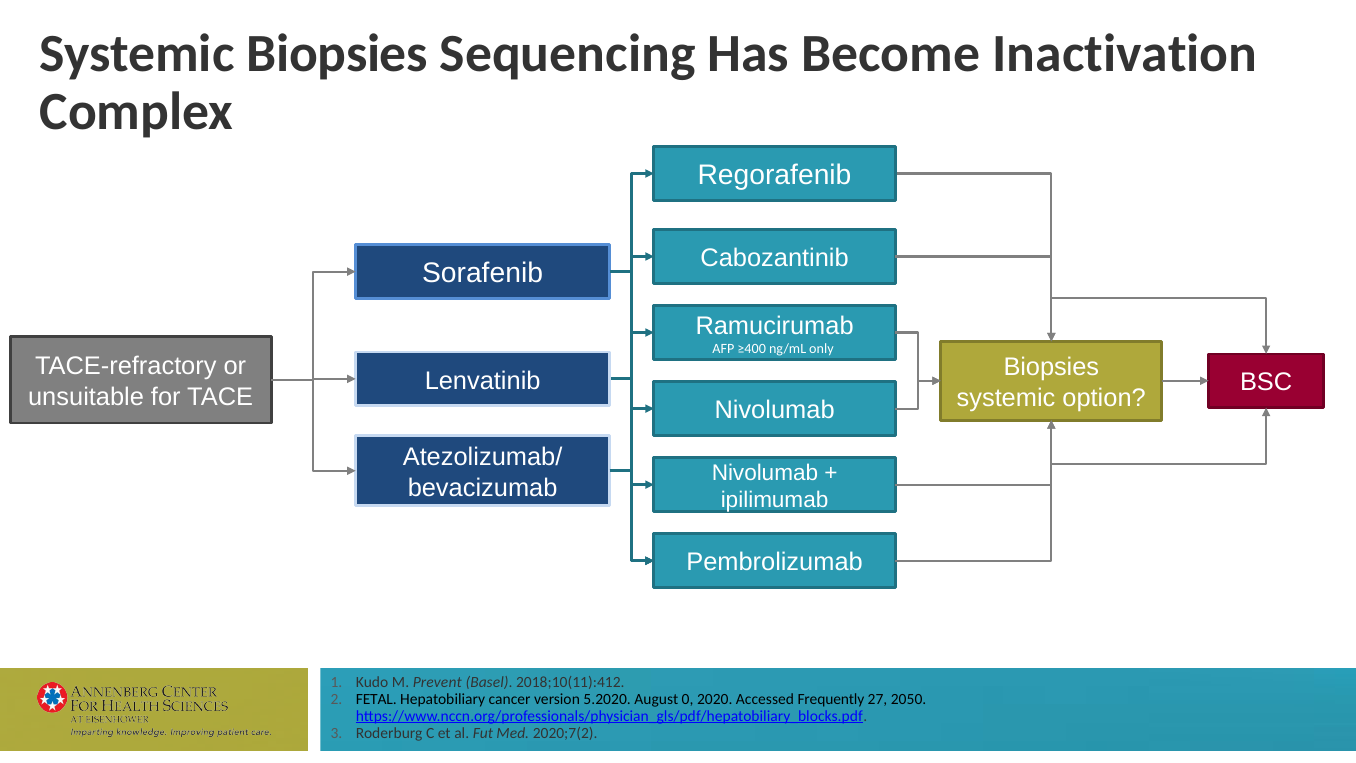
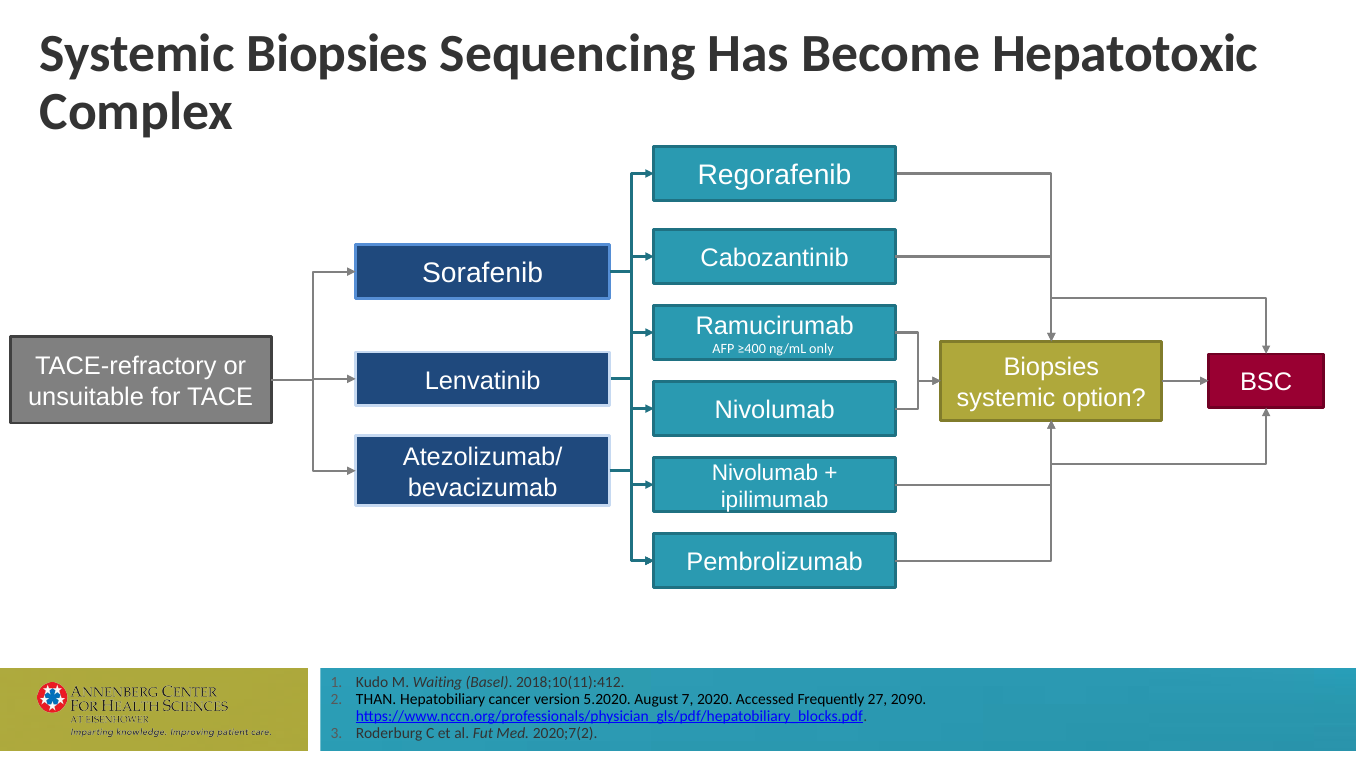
Inactivation: Inactivation -> Hepatotoxic (1125, 54)
Prevent: Prevent -> Waiting (437, 682)
FETAL: FETAL -> THAN (376, 699)
0: 0 -> 7 (688, 699)
2050: 2050 -> 2090 (909, 699)
